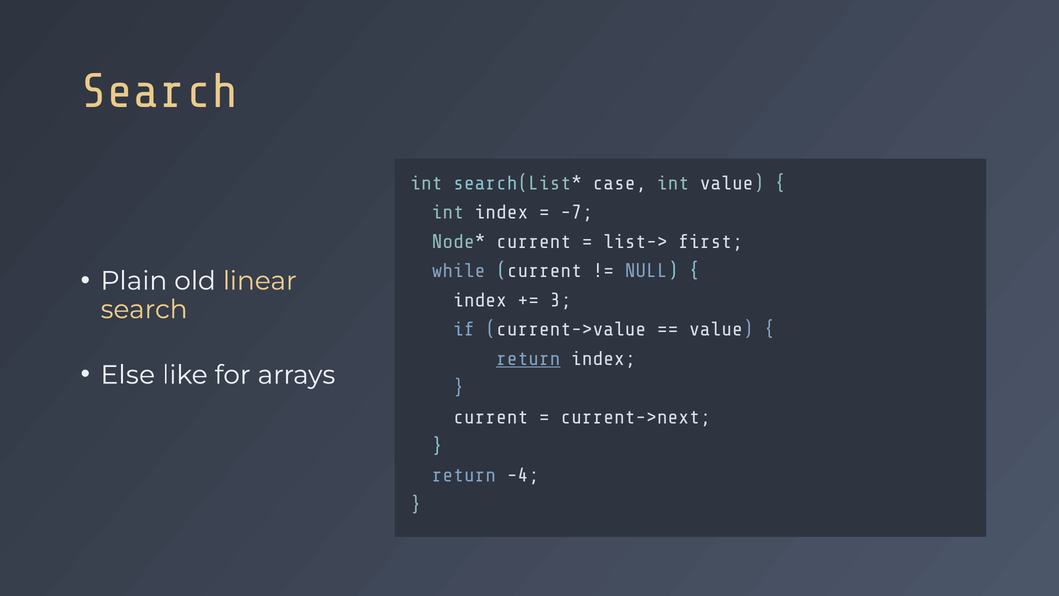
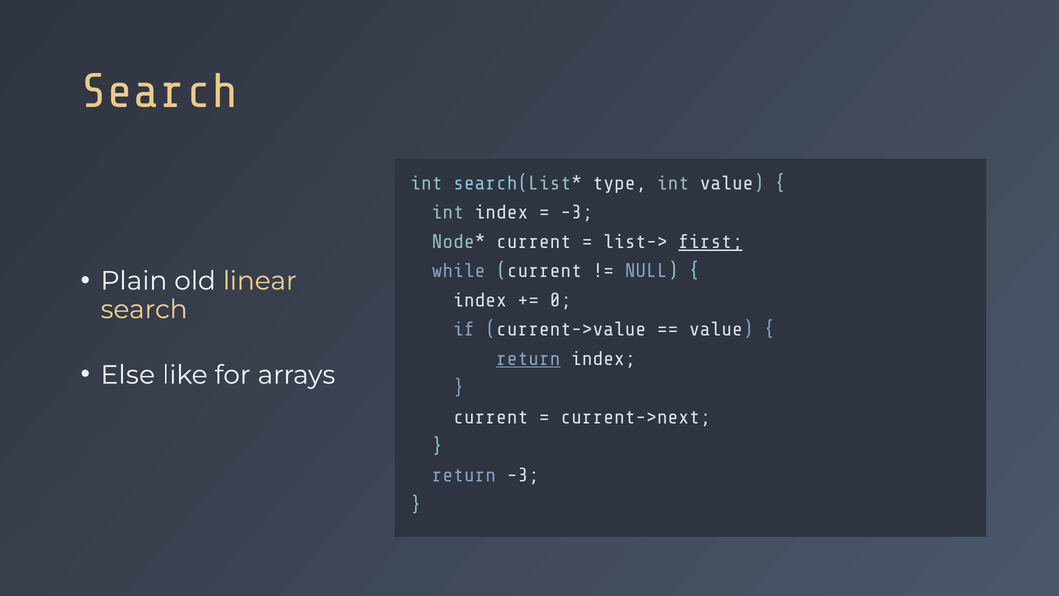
case: case -> type (619, 183)
-7: -7 -> -3 (577, 212)
first underline: none -> present (711, 242)
3: 3 -> 0 (560, 300)
return -4: -4 -> -3 (523, 475)
